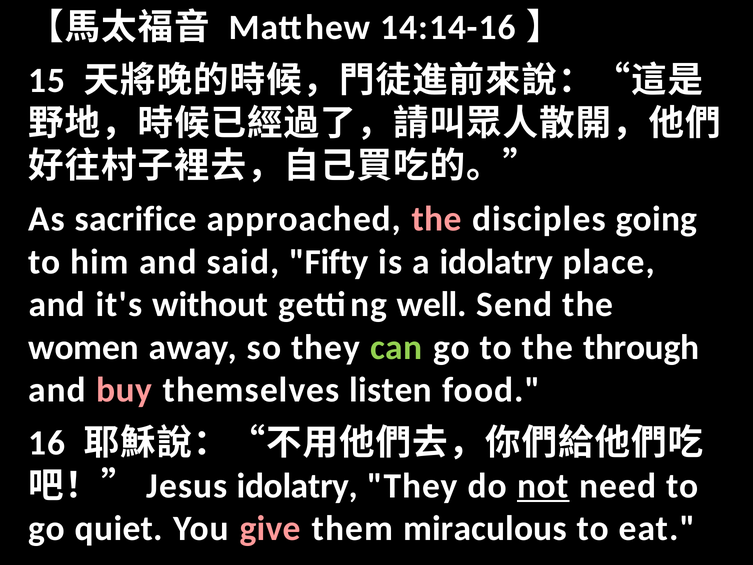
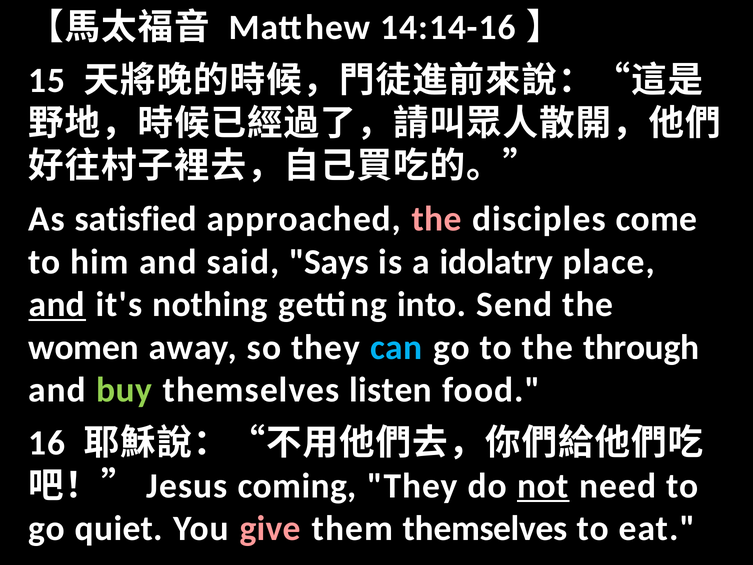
sacrifice: sacrifice -> satisfied (136, 219)
going: going -> come (656, 219)
Fifty: Fifty -> Says (329, 262)
and underline: none -> present (57, 304)
without: without -> nothing (210, 304)
well: well -> into (432, 304)
can colour: light green -> light blue (396, 347)
buy colour: pink -> light green (124, 390)
idolatry: idolatry -> coming (297, 486)
them miraculous: miraculous -> themselves (485, 528)
